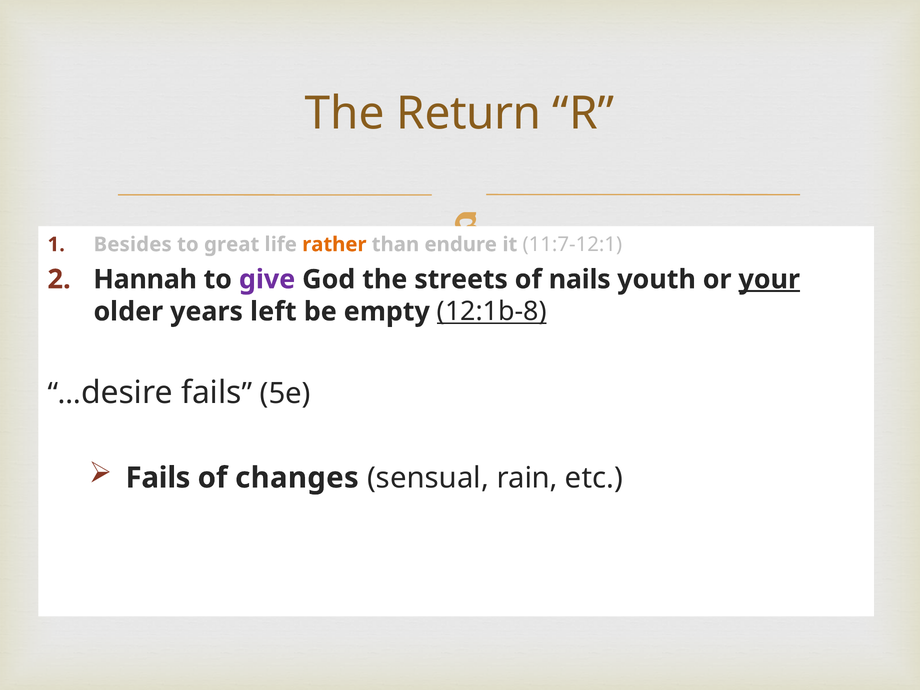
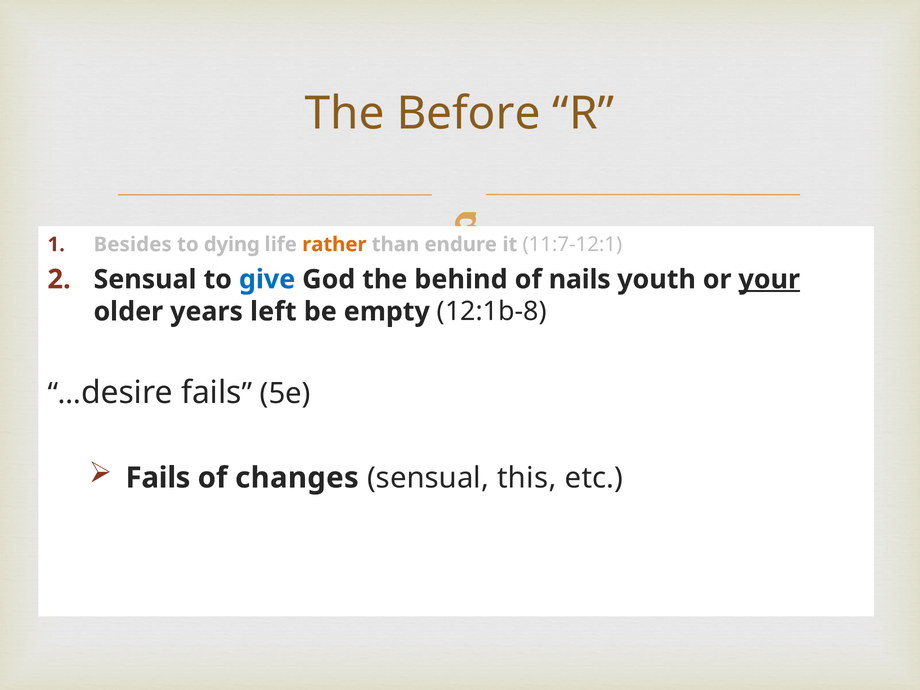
Return: Return -> Before (469, 114)
great: great -> dying (232, 244)
Hannah: Hannah -> Sensual (145, 279)
give colour: purple -> blue (267, 279)
streets: streets -> behind (461, 279)
12:1b-8 underline: present -> none (492, 312)
rain: rain -> this (527, 478)
